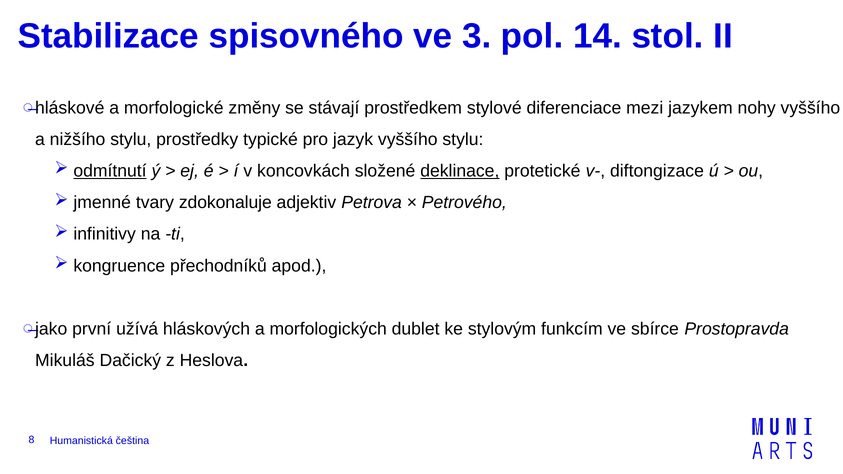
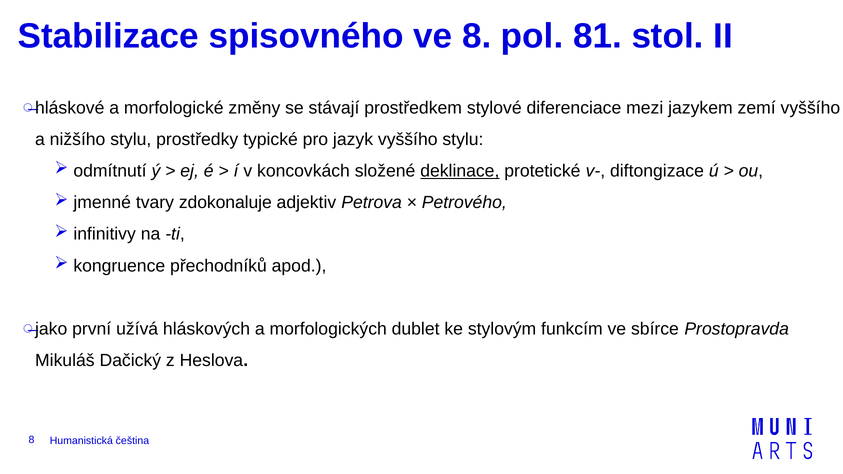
ve 3: 3 -> 8 (477, 36)
14: 14 -> 81 (597, 36)
nohy: nohy -> zemí (757, 108)
odmítnutí underline: present -> none (110, 171)
